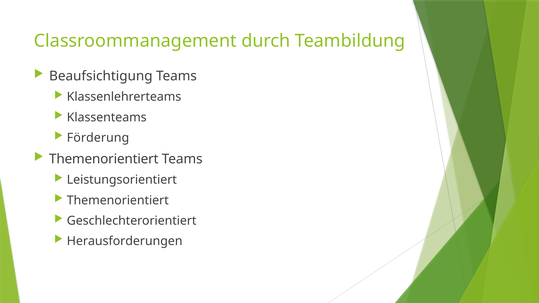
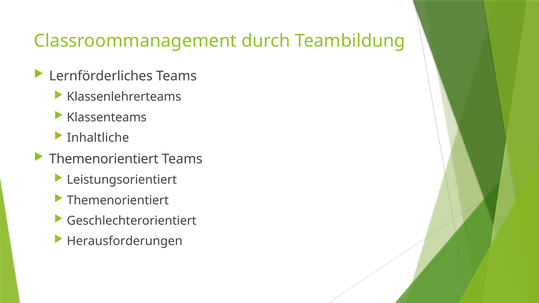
Beaufsichtigung: Beaufsichtigung -> Lernförderliches (101, 76)
Förderung: Förderung -> Inhaltliche (98, 138)
